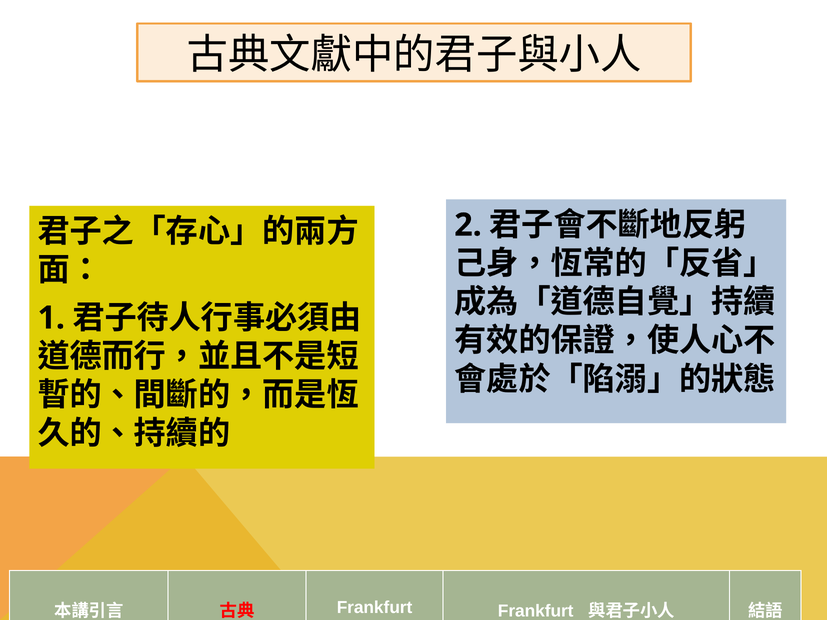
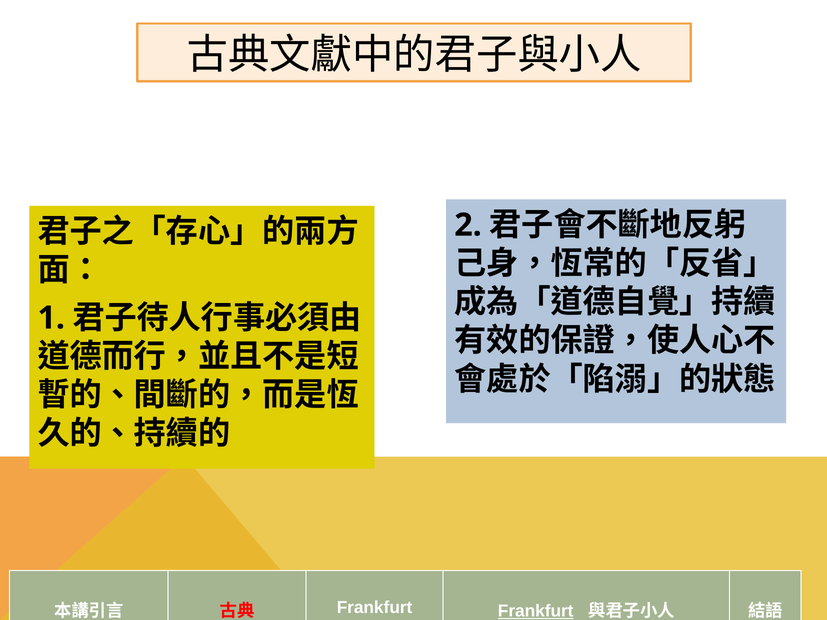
Frankfurt underline: none -> present (536, 611)
